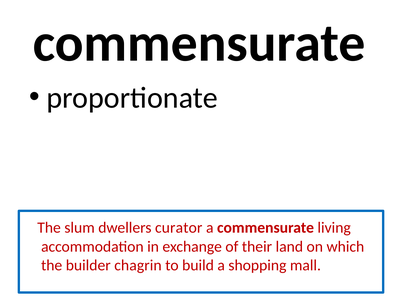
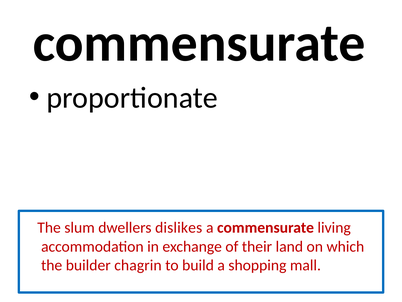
curator: curator -> dislikes (179, 227)
